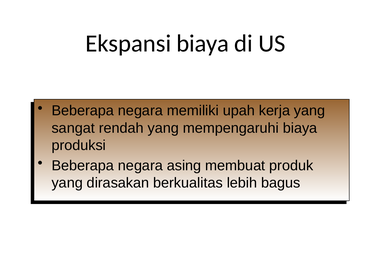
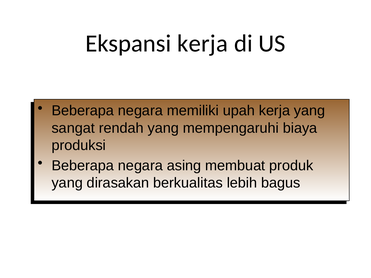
Ekspansi biaya: biaya -> kerja (203, 43)
